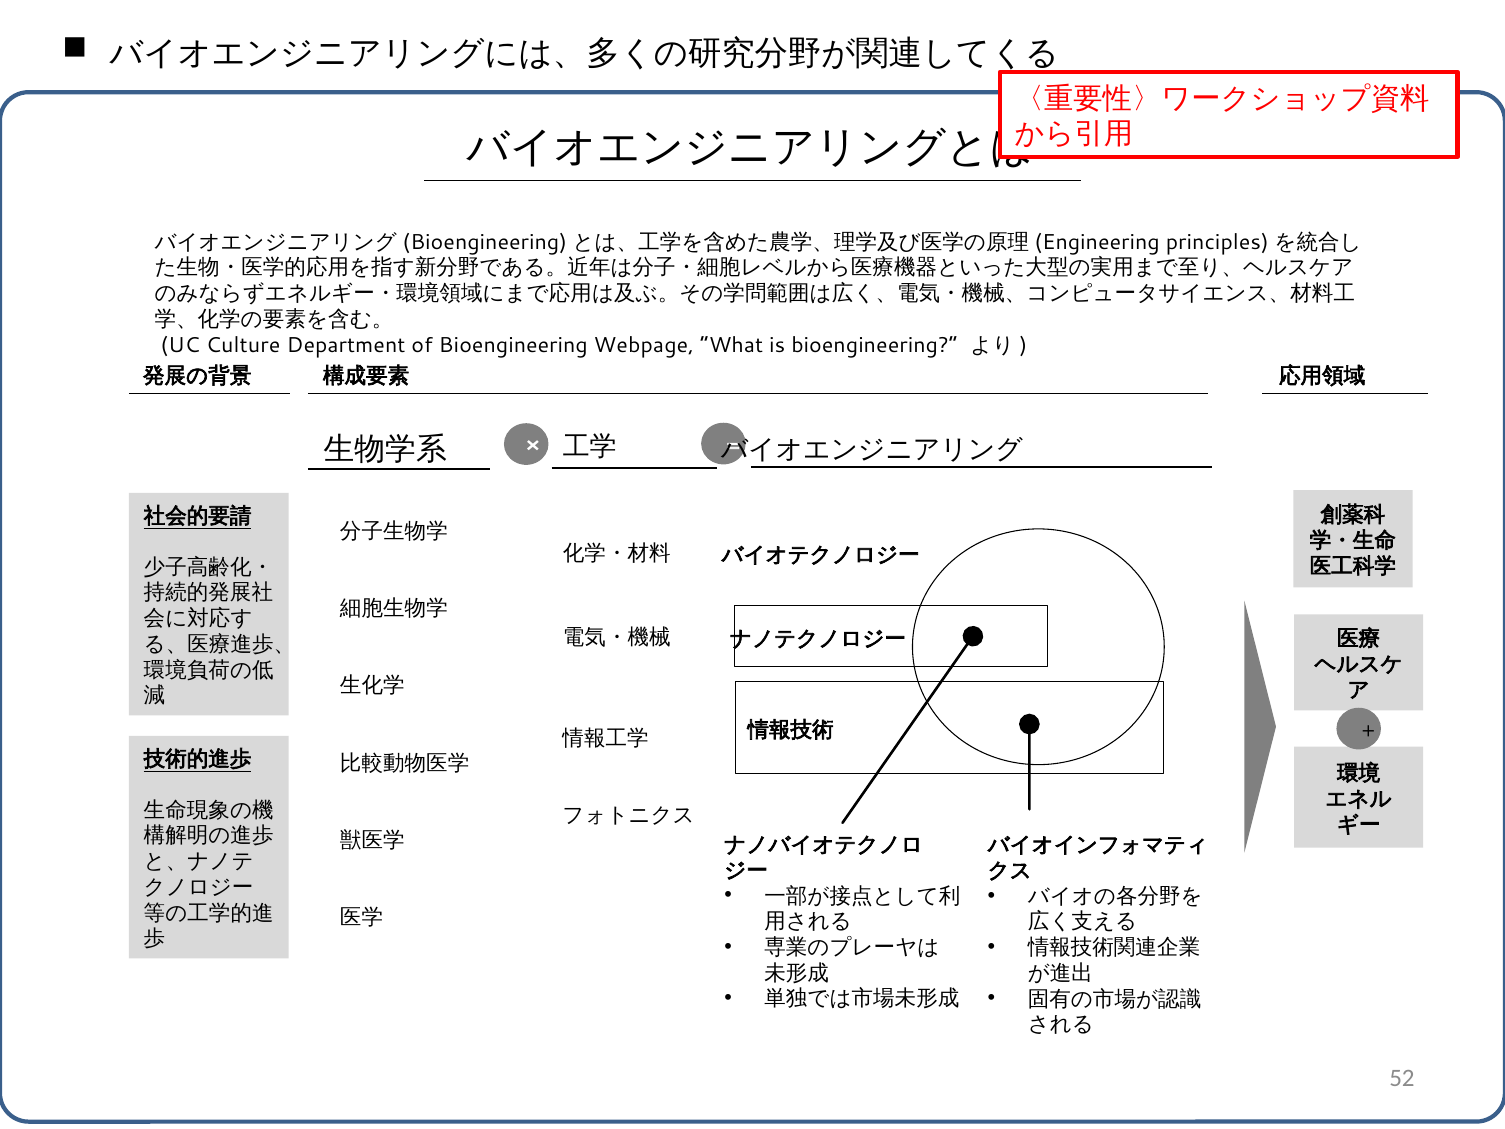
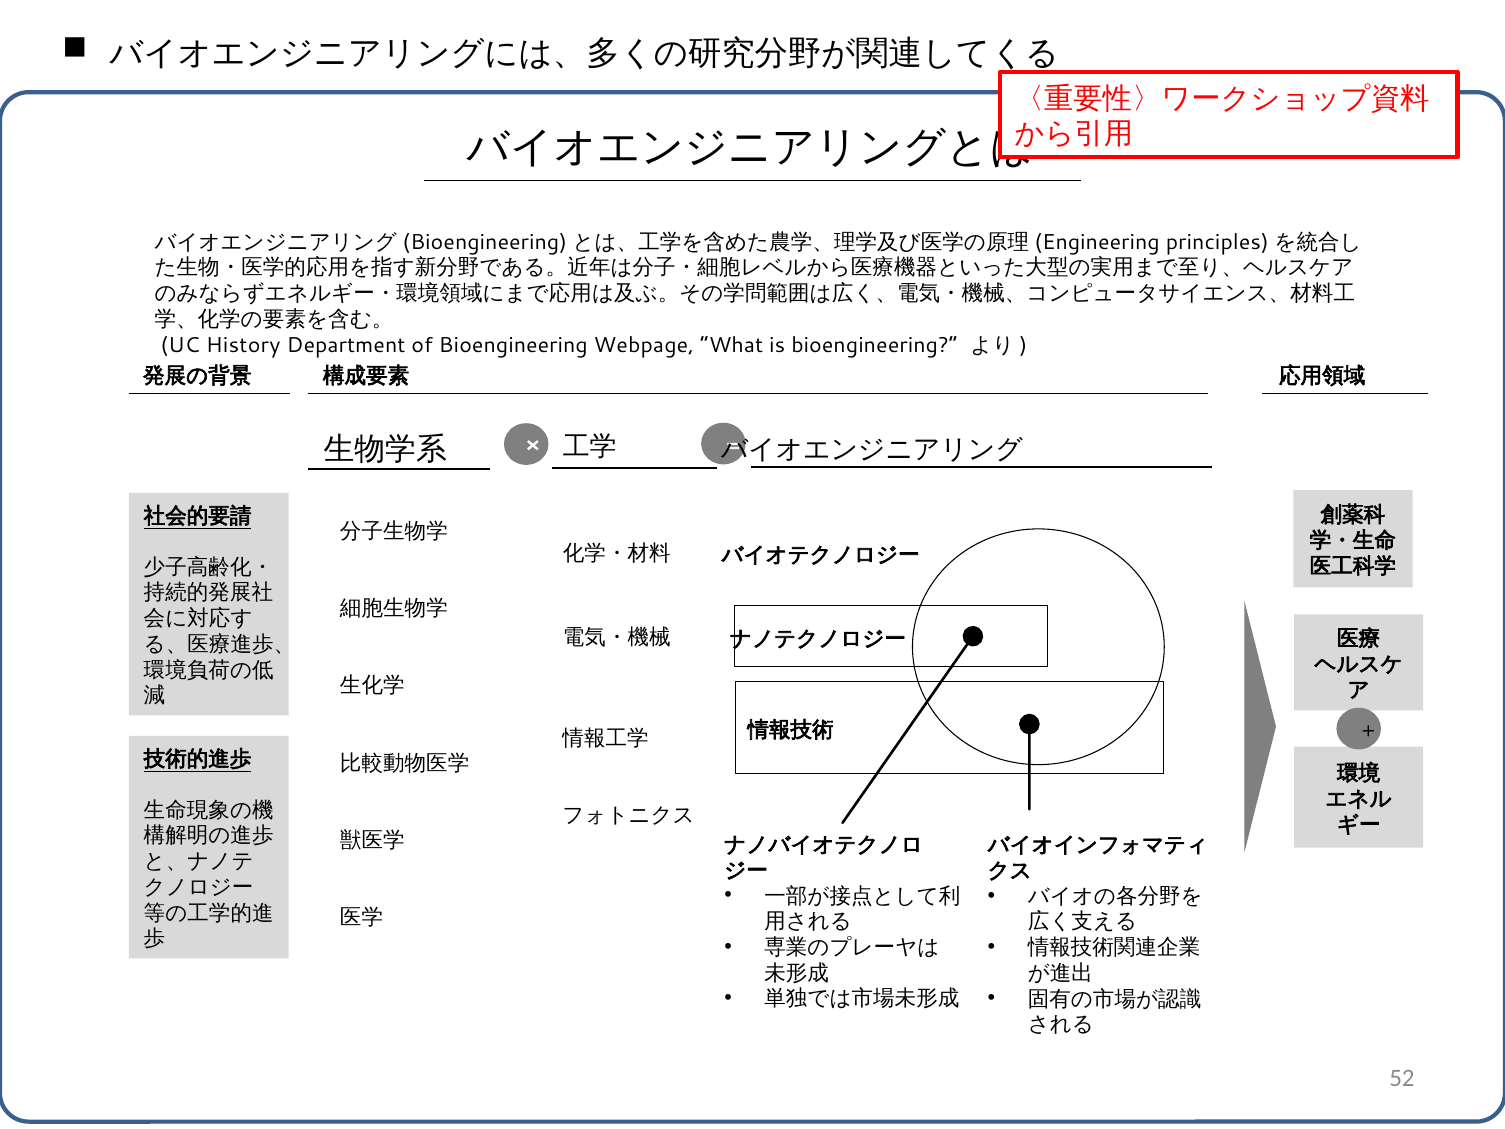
Culture: Culture -> History (243, 345)
